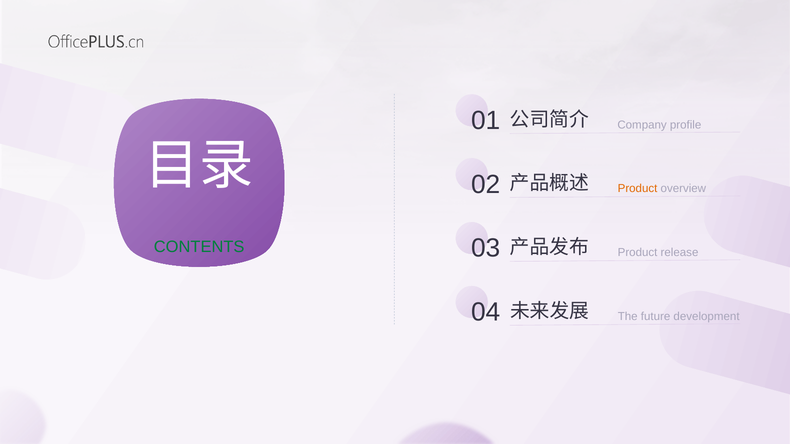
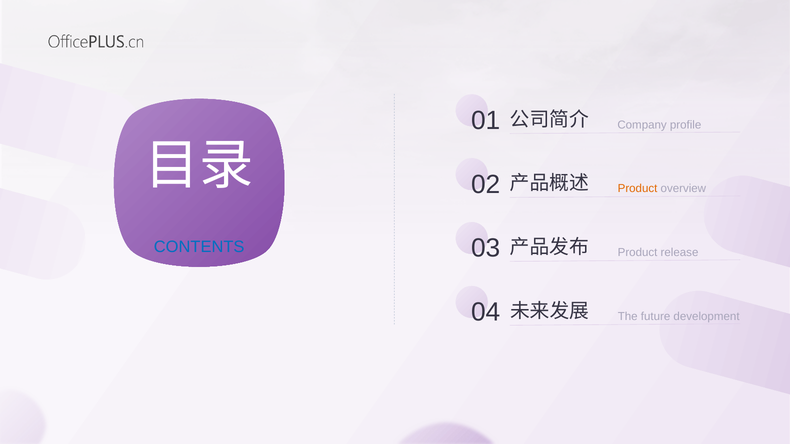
CONTENTS colour: green -> blue (199, 247)
